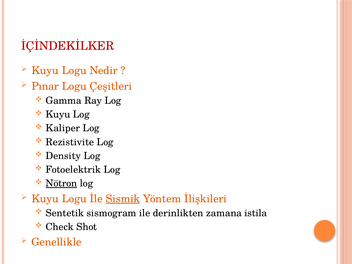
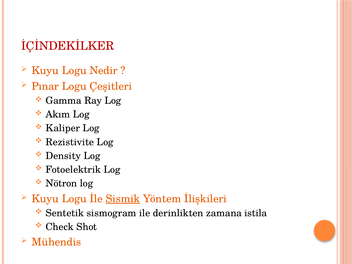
Kuyu: Kuyu -> Akım (58, 114)
Nötron underline: present -> none (61, 183)
Genellikle: Genellikle -> Mühendis (56, 242)
